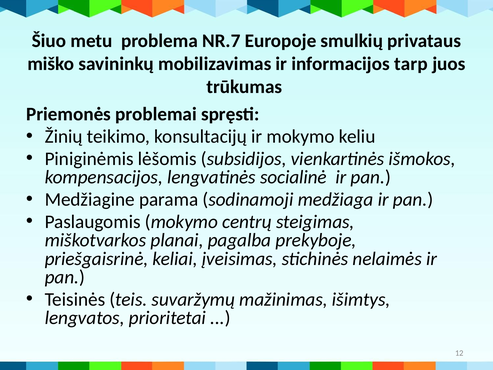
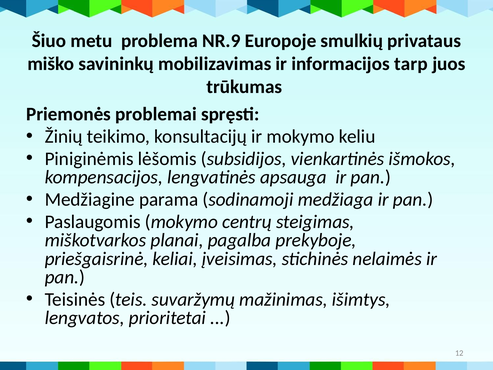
NR.7: NR.7 -> NR.9 (221, 41)
socialinė: socialinė -> apsauga (293, 177)
